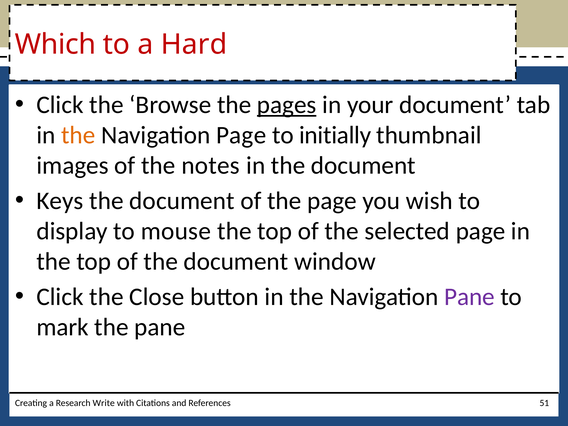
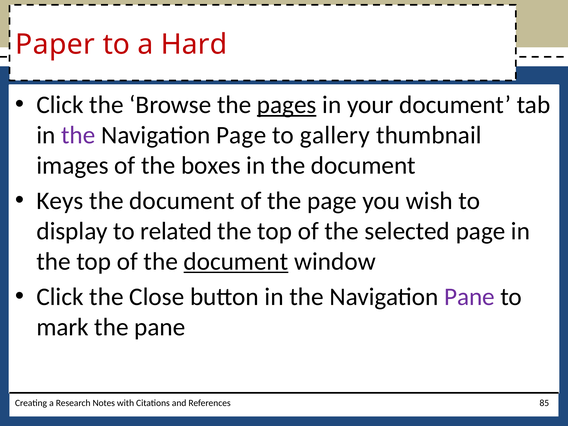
Which: Which -> Paper (55, 45)
the colour: orange -> purple (78, 135)
initially: initially -> gallery (335, 135)
notes: notes -> boxes (211, 166)
mouse: mouse -> related (176, 231)
document underline: none -> present (236, 262)
Write: Write -> Notes (104, 403)
51: 51 -> 85 (544, 403)
